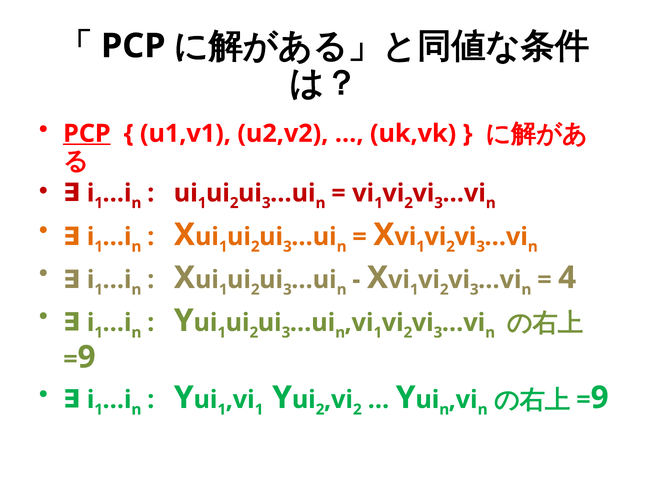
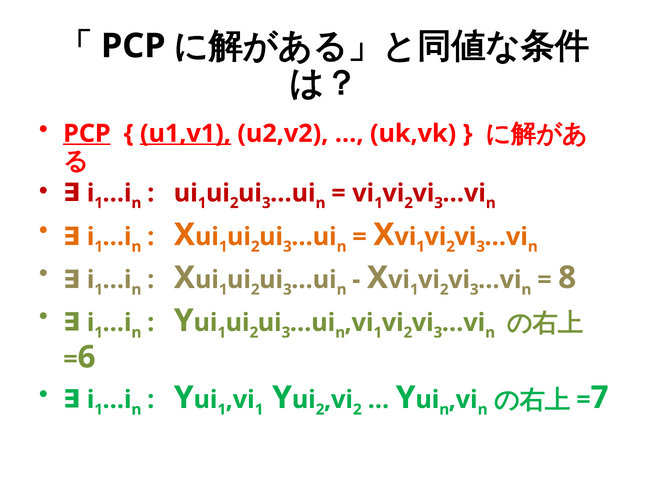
u1,v1 underline: none -> present (185, 134)
4: 4 -> 8 (567, 278)
9: 9 -> 6 (87, 357)
9: 9 -> 7 (600, 398)
